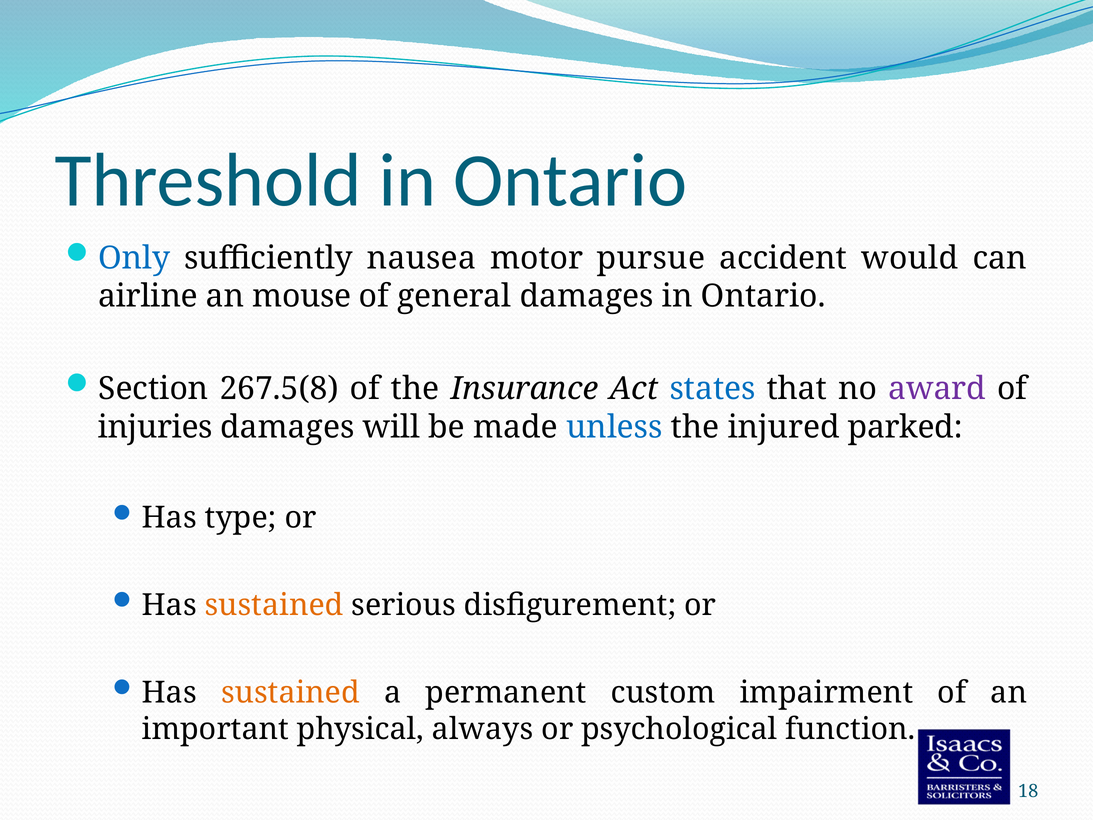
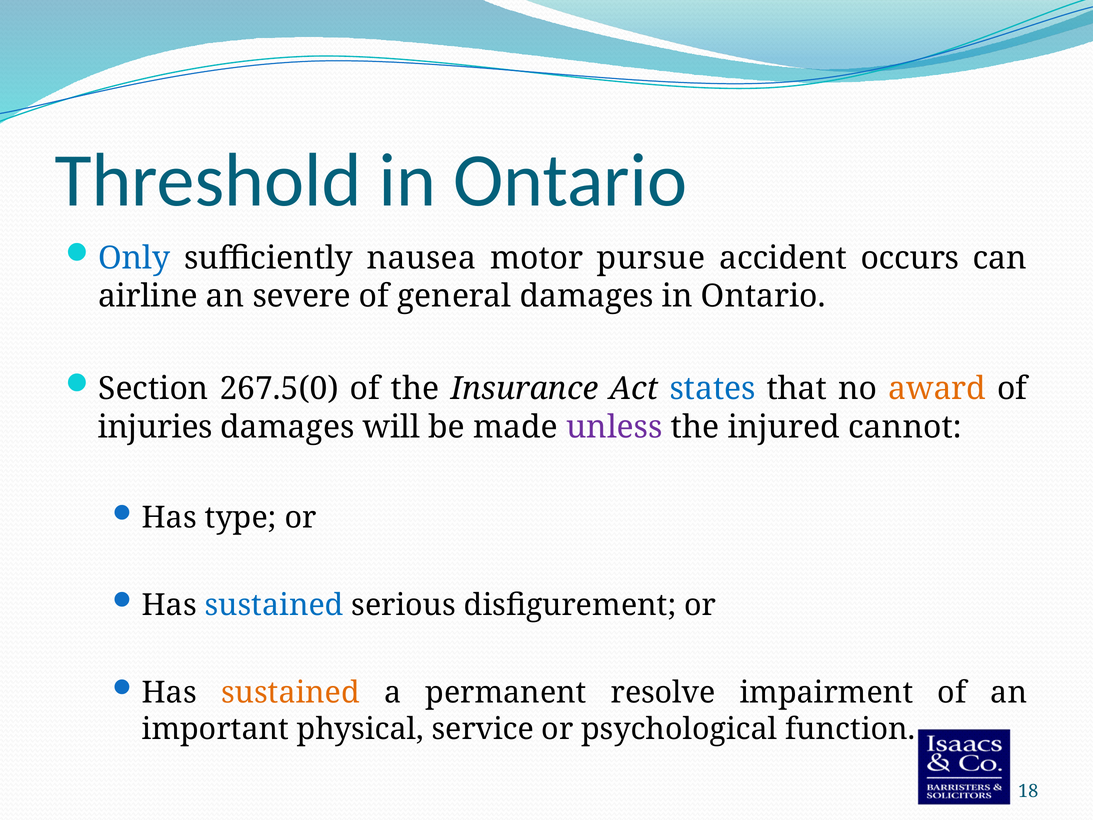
would: would -> occurs (910, 258)
mouse: mouse -> severe (302, 296)
267.5(8: 267.5(8 -> 267.5(0 (279, 389)
award colour: purple -> orange (937, 389)
unless colour: blue -> purple (614, 427)
parked: parked -> cannot (905, 427)
sustained colour: orange -> blue (274, 605)
custom: custom -> resolve (663, 692)
always: always -> service (483, 729)
